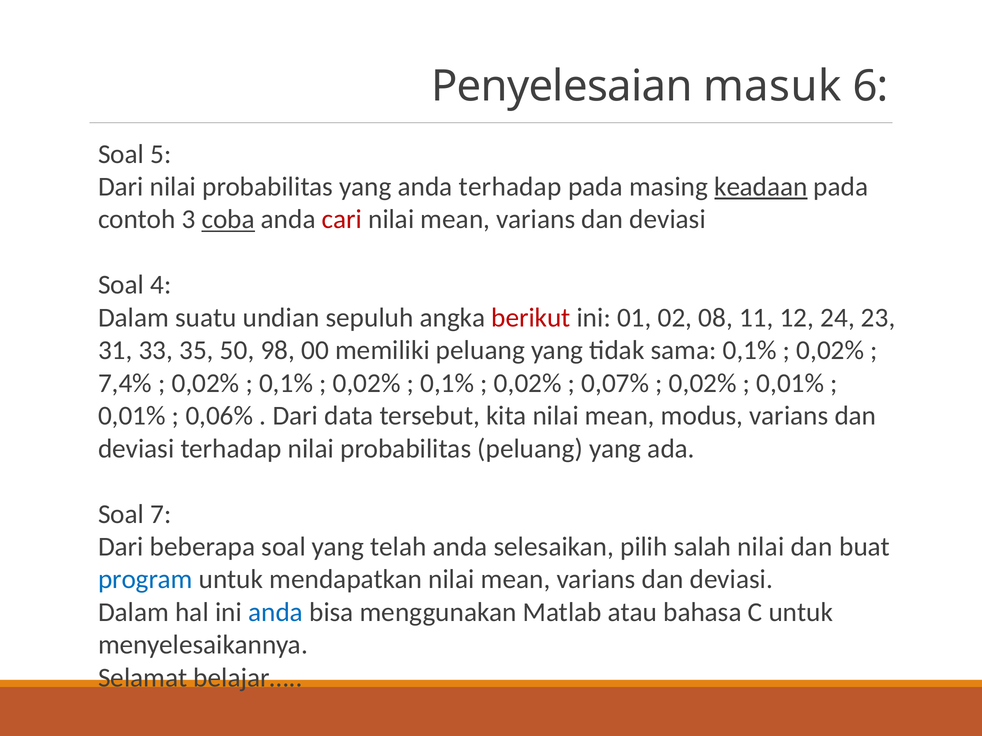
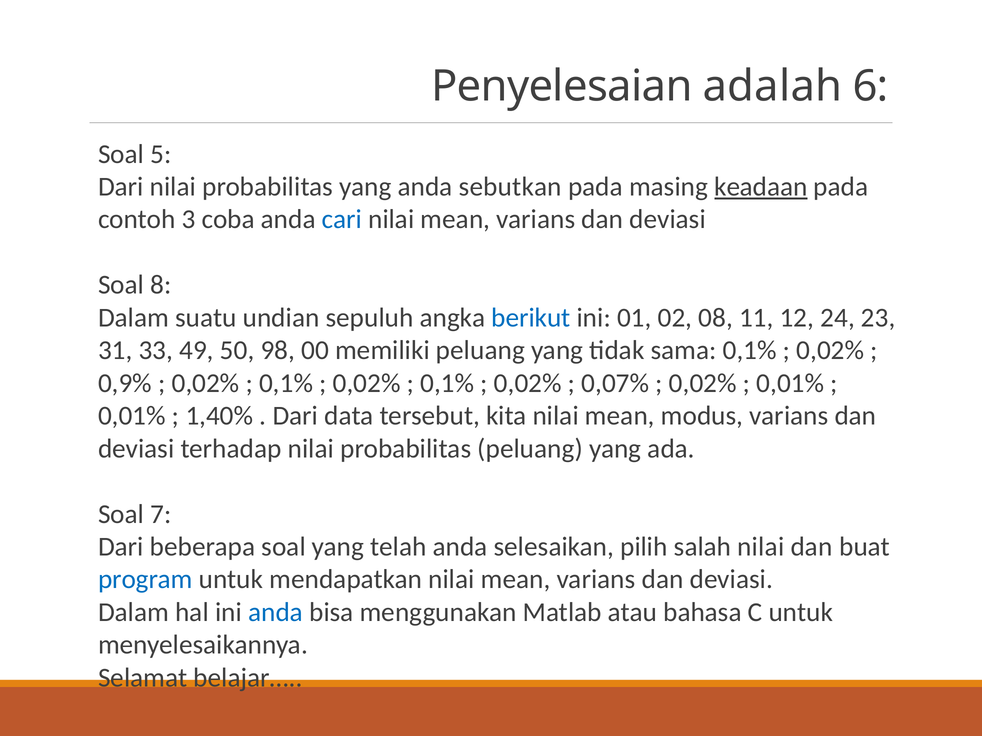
masuk: masuk -> adalah (772, 86)
anda terhadap: terhadap -> sebutkan (510, 187)
coba underline: present -> none (228, 220)
cari colour: red -> blue (342, 220)
4: 4 -> 8 (161, 285)
berikut colour: red -> blue (531, 318)
35: 35 -> 49 (196, 351)
7,4%: 7,4% -> 0,9% (125, 383)
0,06%: 0,06% -> 1,40% (219, 416)
